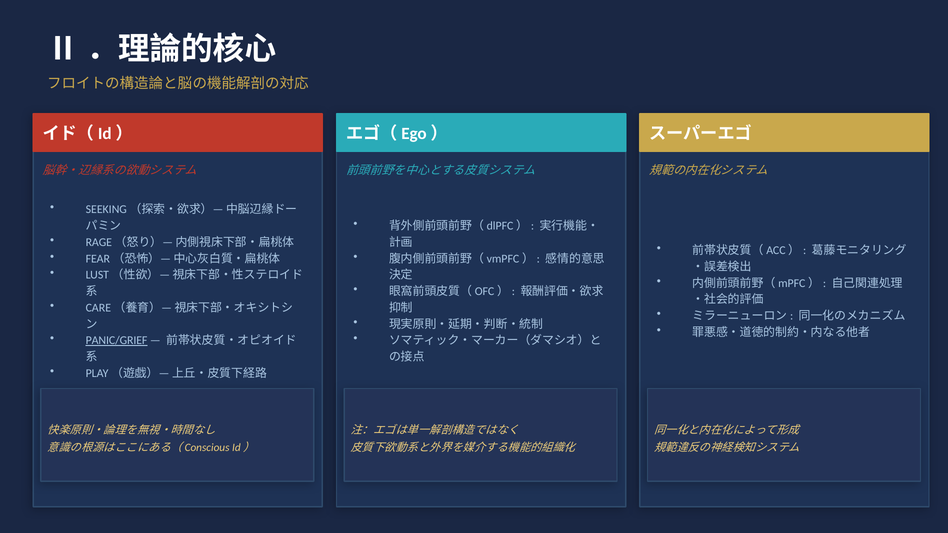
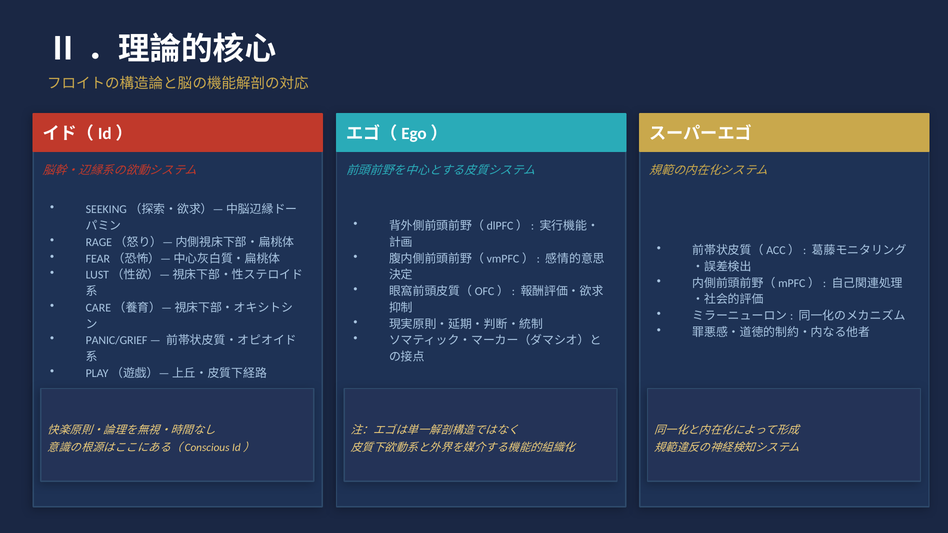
PANIC/GRIEF underline: present -> none (117, 341)
